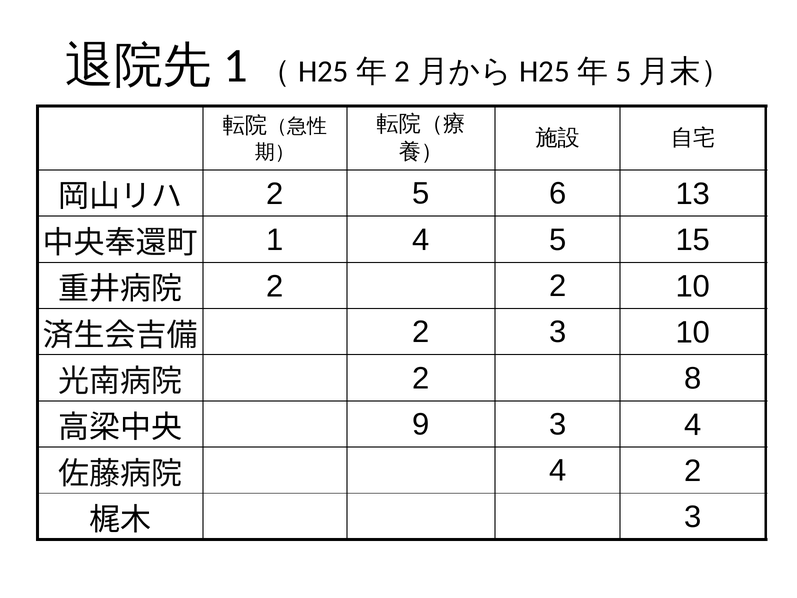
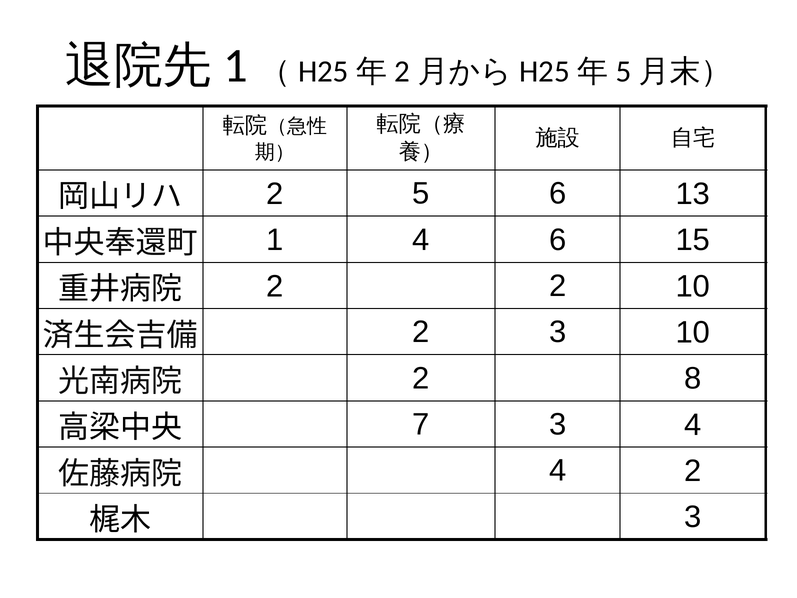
4 5: 5 -> 6 (558, 240)
9: 9 -> 7 (421, 424)
